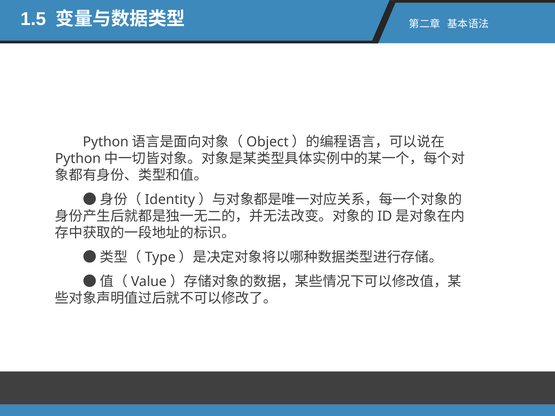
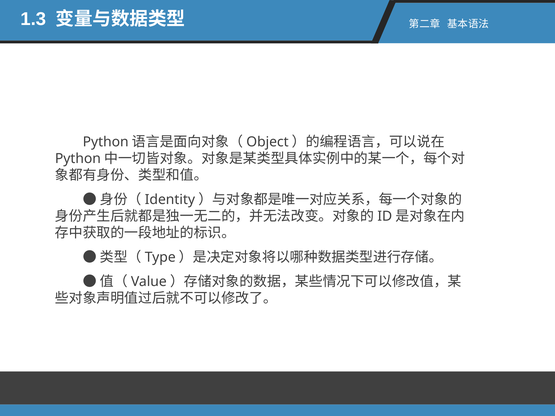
1.5: 1.5 -> 1.3 (33, 19)
